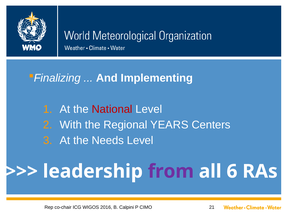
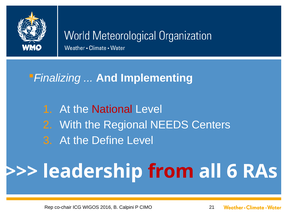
YEARS: YEARS -> NEEDS (169, 125)
Needs: Needs -> Define (108, 140)
from colour: purple -> red (171, 171)
